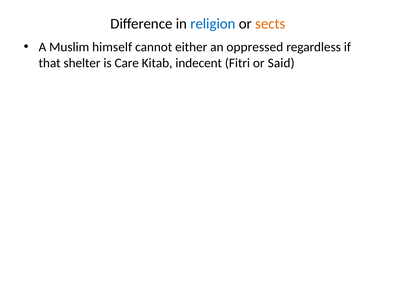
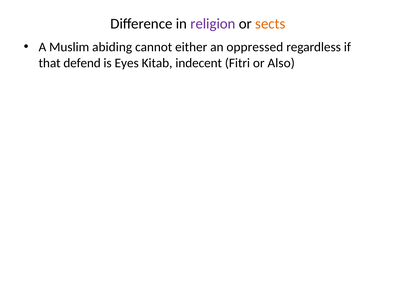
religion colour: blue -> purple (213, 24)
himself: himself -> abiding (112, 47)
shelter: shelter -> defend (82, 63)
Care: Care -> Eyes (127, 63)
Said: Said -> Also (281, 63)
